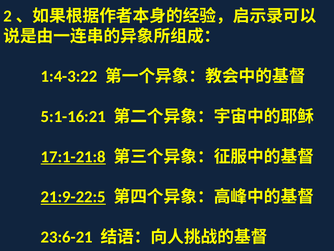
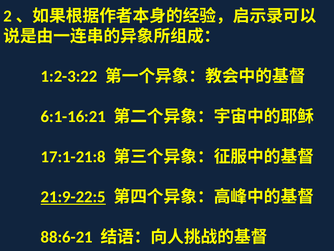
1:4-3:22: 1:4-3:22 -> 1:2-3:22 (69, 76)
5:1-16:21: 5:1-16:21 -> 6:1-16:21 (73, 116)
17:1-21:8 underline: present -> none (73, 156)
23:6-21: 23:6-21 -> 88:6-21 (67, 237)
